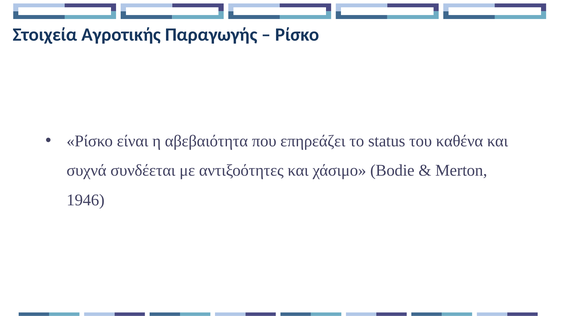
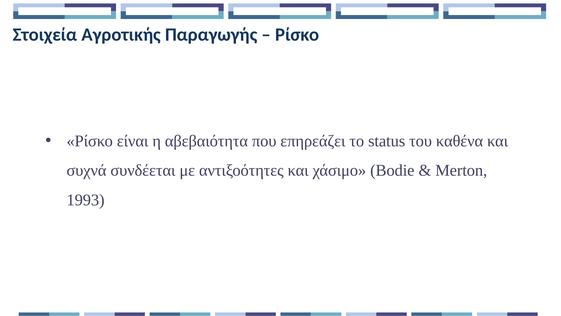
1946: 1946 -> 1993 (86, 200)
